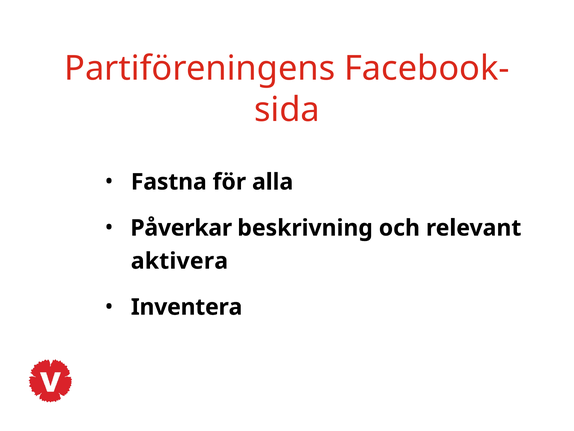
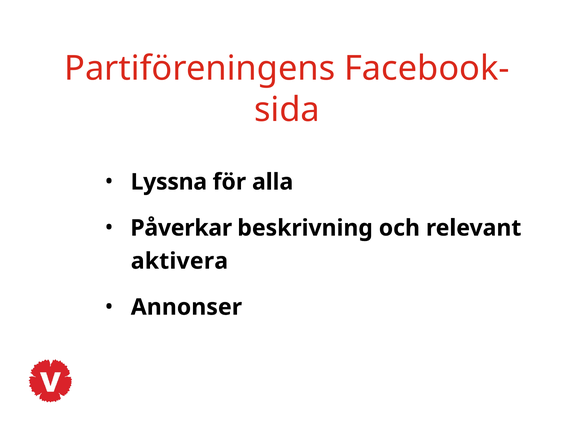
Fastna: Fastna -> Lyssna (169, 182)
Inventera: Inventera -> Annonser (186, 307)
